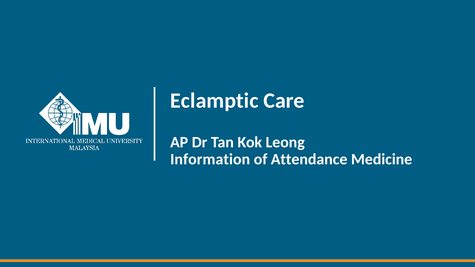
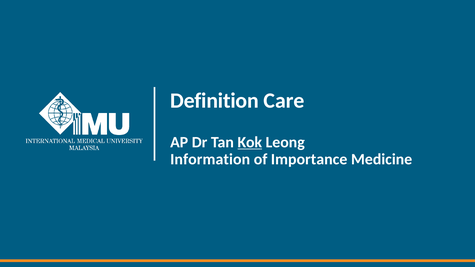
Eclamptic: Eclamptic -> Definition (214, 101)
Kok underline: none -> present (250, 142)
Attendance: Attendance -> Importance (309, 159)
